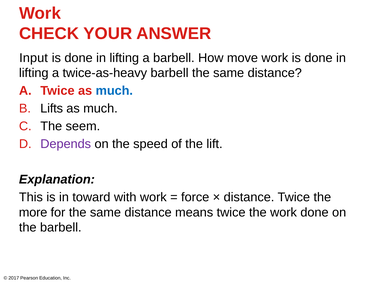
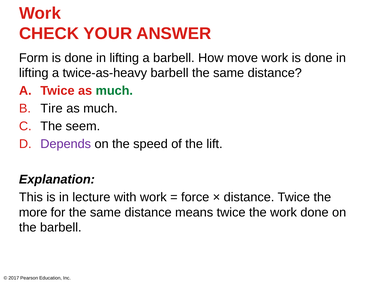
Input: Input -> Form (34, 58)
much colour: blue -> green (114, 91)
Lifts: Lifts -> Tire (52, 108)
toward: toward -> lecture (91, 197)
